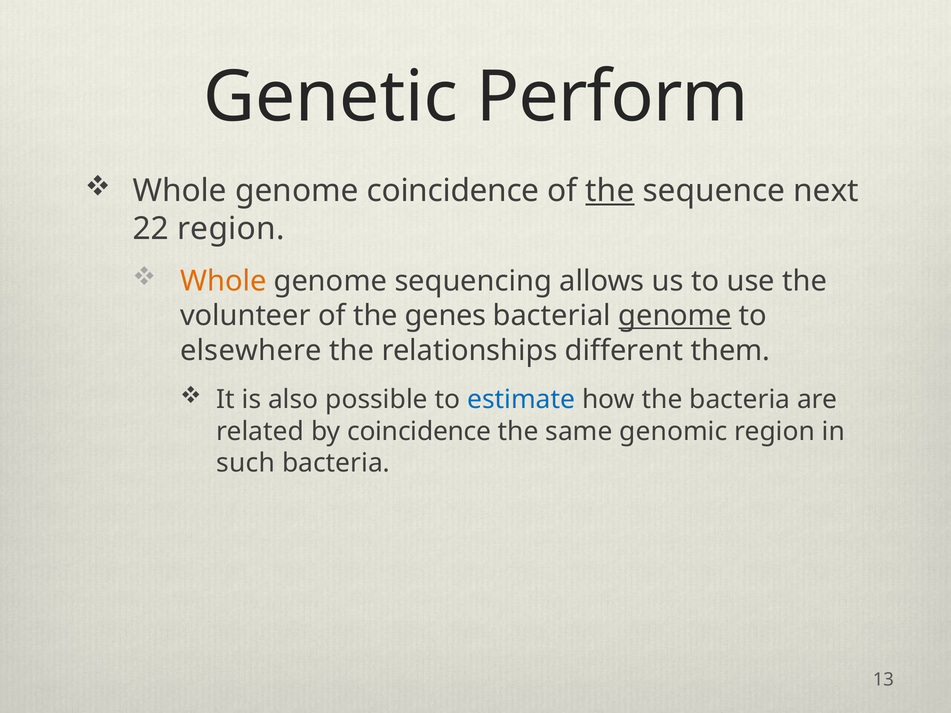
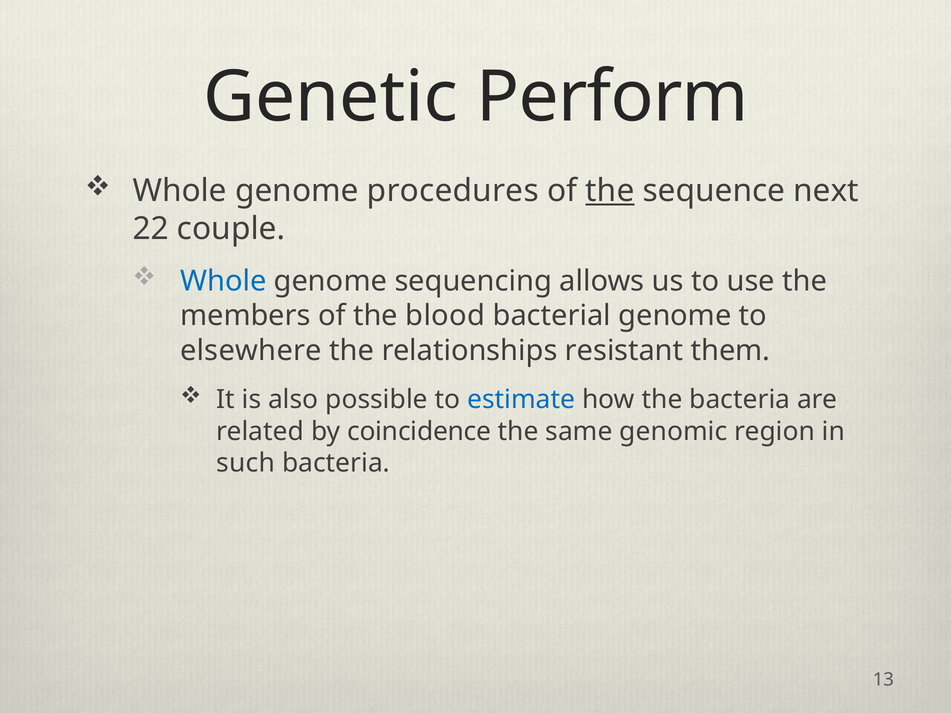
genome coincidence: coincidence -> procedures (453, 191)
22 region: region -> couple (231, 229)
Whole colour: orange -> blue (223, 281)
volunteer: volunteer -> members (245, 316)
genes: genes -> blood (445, 316)
genome underline: present -> none (675, 316)
different: different -> resistant (624, 351)
